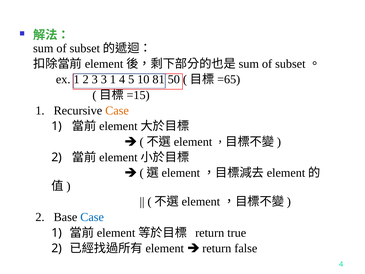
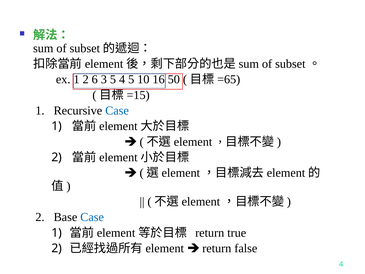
2 3: 3 -> 6 (95, 79)
3 1: 1 -> 5 (113, 79)
81: 81 -> 16 (159, 79)
Case colour: orange -> blue (117, 111)
